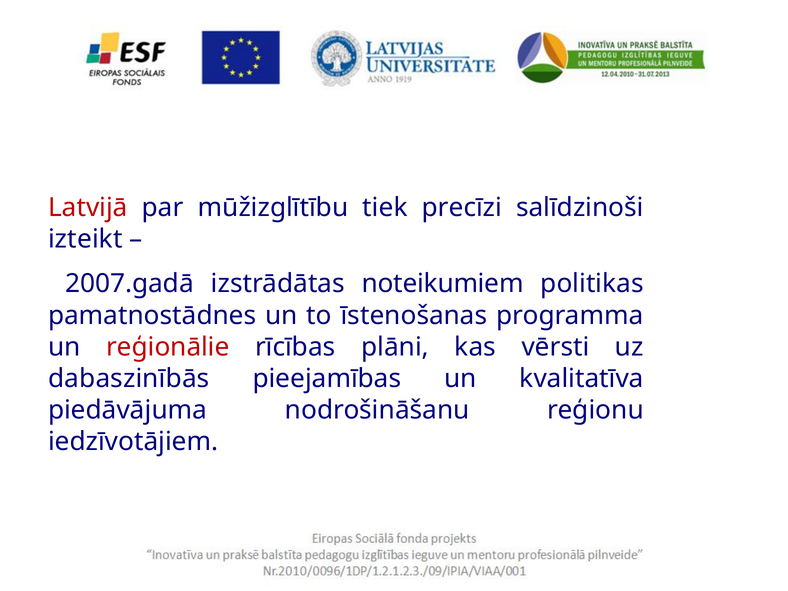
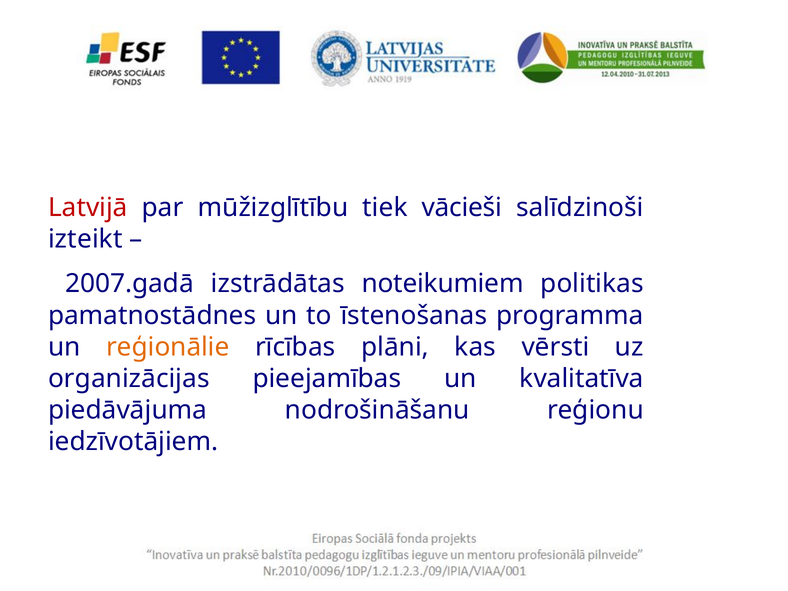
precīzi: precīzi -> vācieši (462, 208)
reģionālie colour: red -> orange (168, 347)
dabaszinībās: dabaszinībās -> organizācijas (129, 378)
